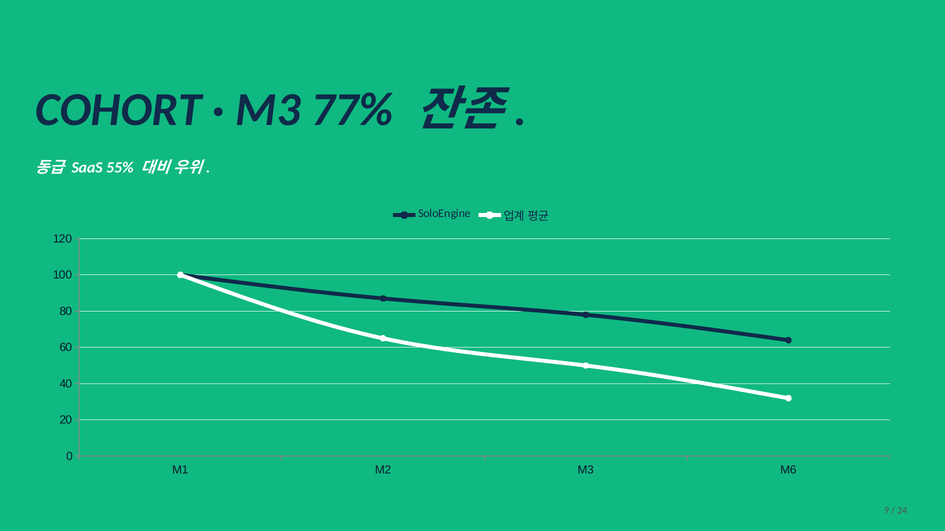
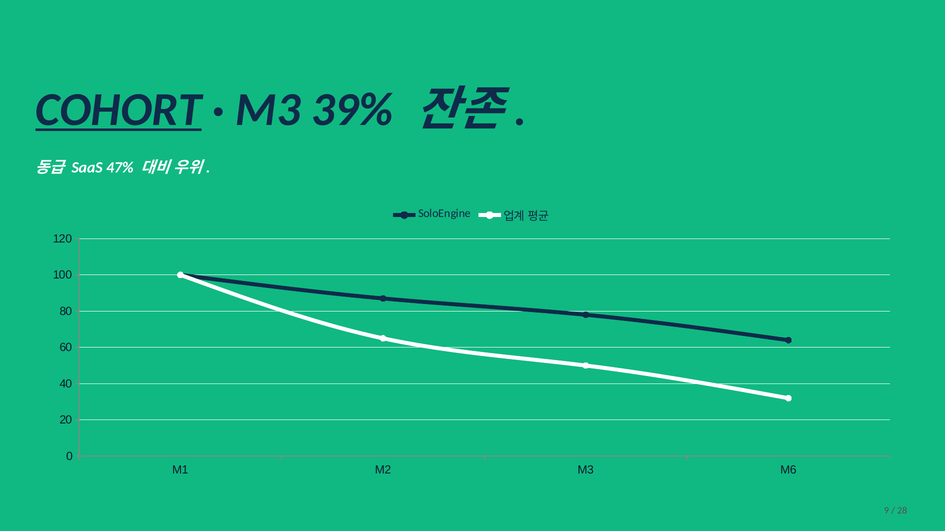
COHORT underline: none -> present (118, 110)
77%: 77% -> 39% (352, 110)
55%: 55% -> 47% (120, 168)
24: 24 -> 28 (902, 511)
